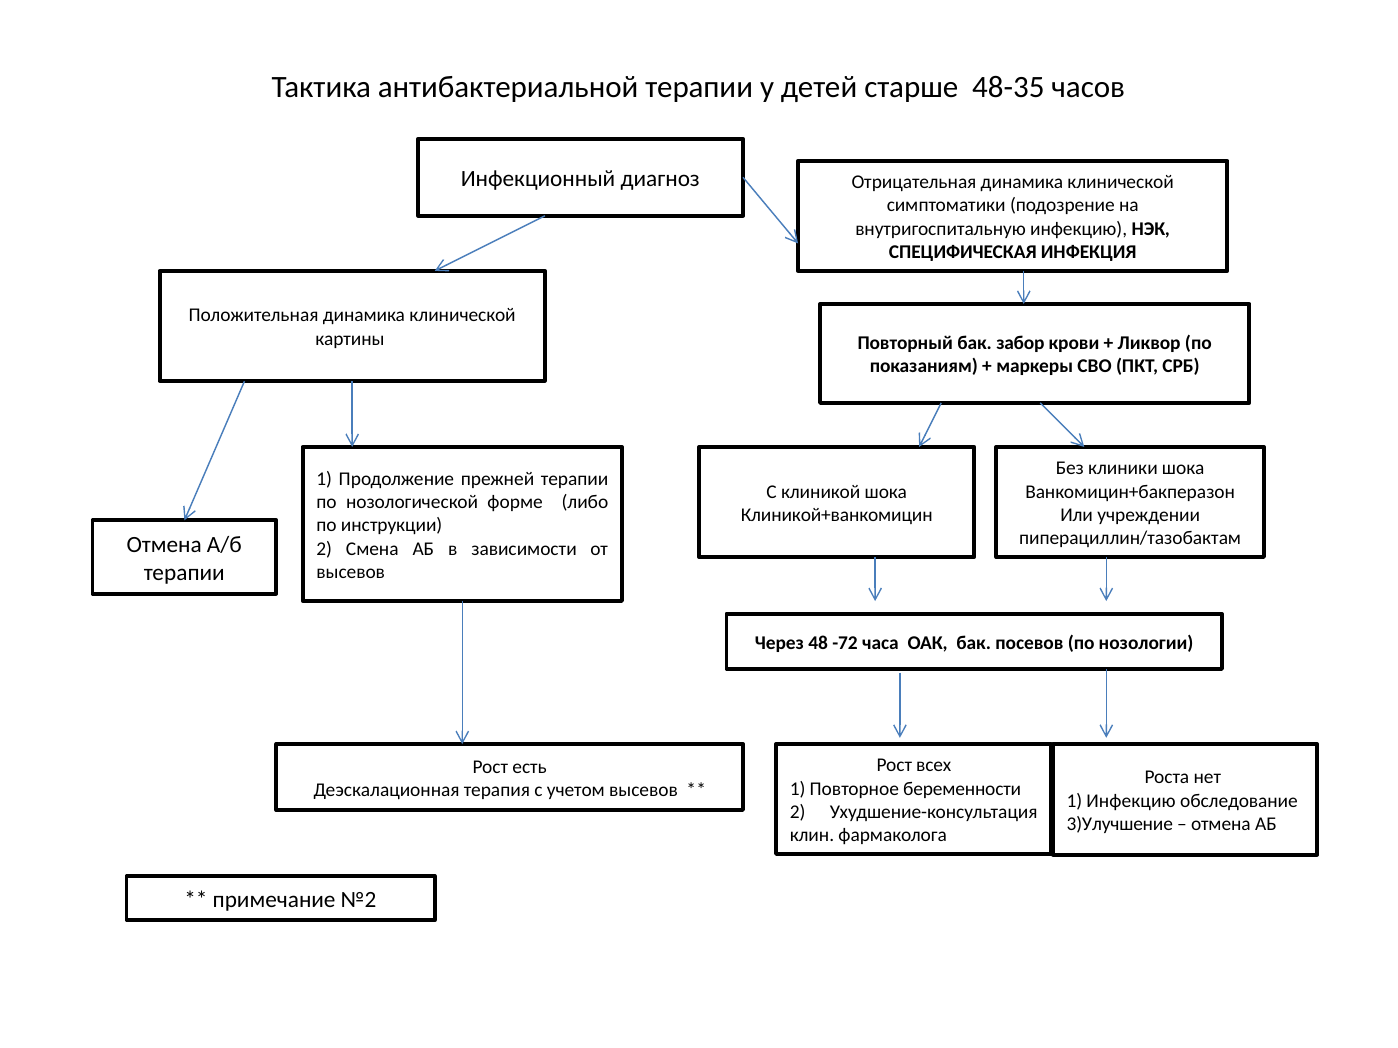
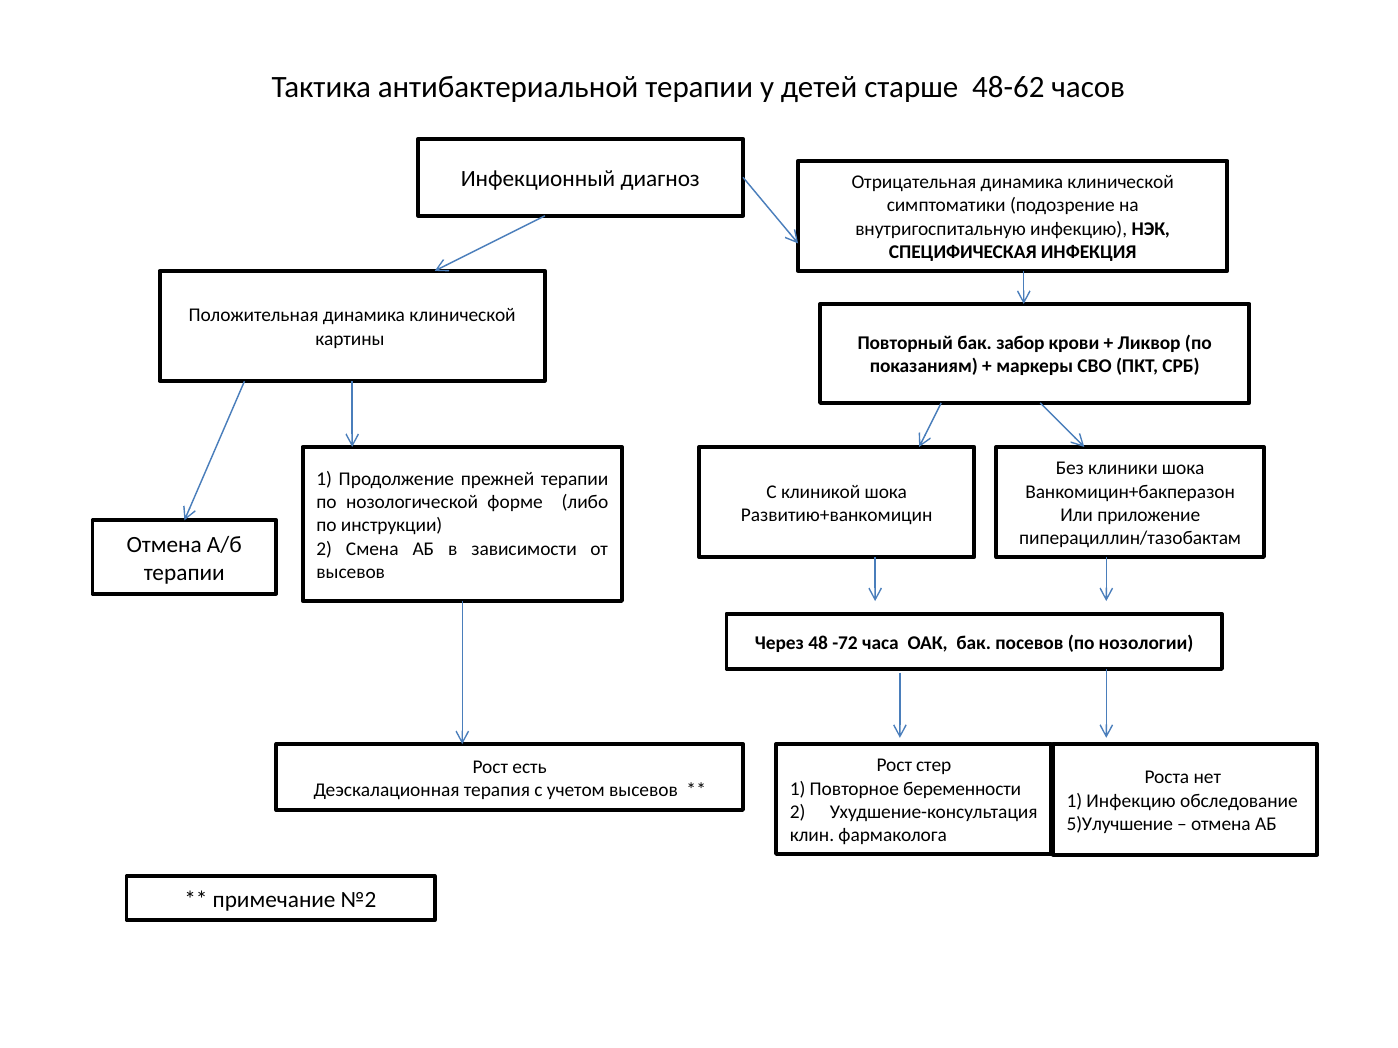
48-35: 48-35 -> 48-62 (1008, 87)
Клиникой+ванкомицин: Клиникой+ванкомицин -> Развитию+ванкомицин (837, 515)
учреждении: учреждении -> приложение (1149, 515)
всех: всех -> стер (934, 766)
3)Улучшение: 3)Улучшение -> 5)Улучшение (1120, 824)
